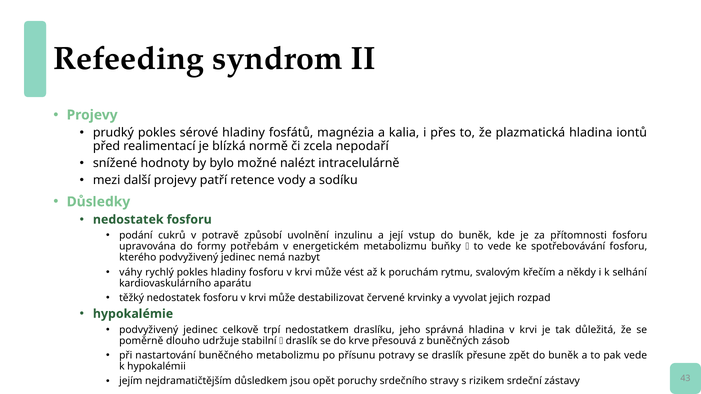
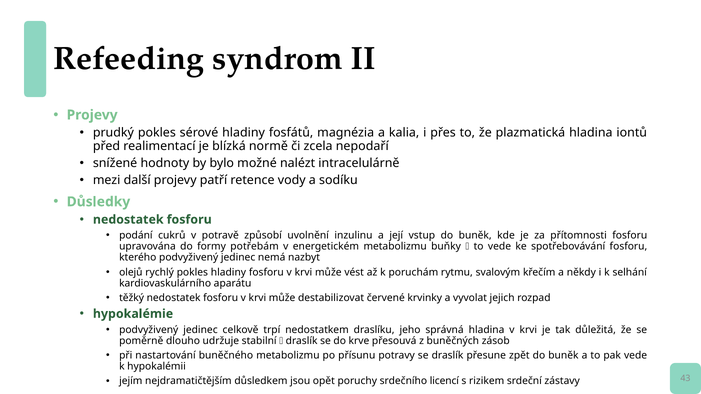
váhy: váhy -> olejů (131, 272)
stravy: stravy -> licencí (444, 381)
